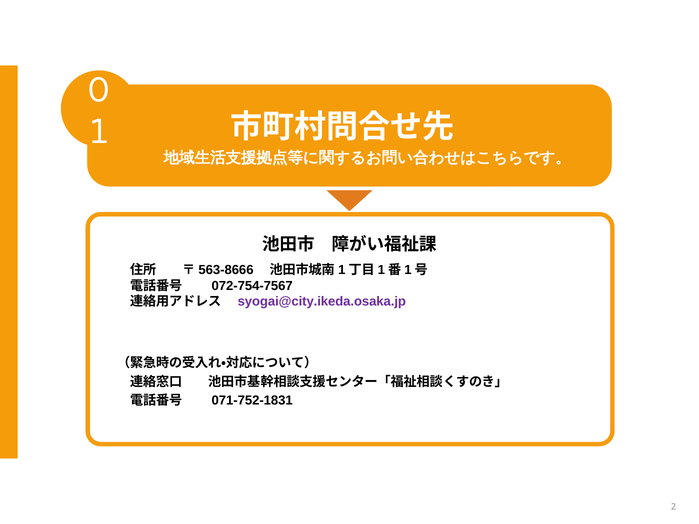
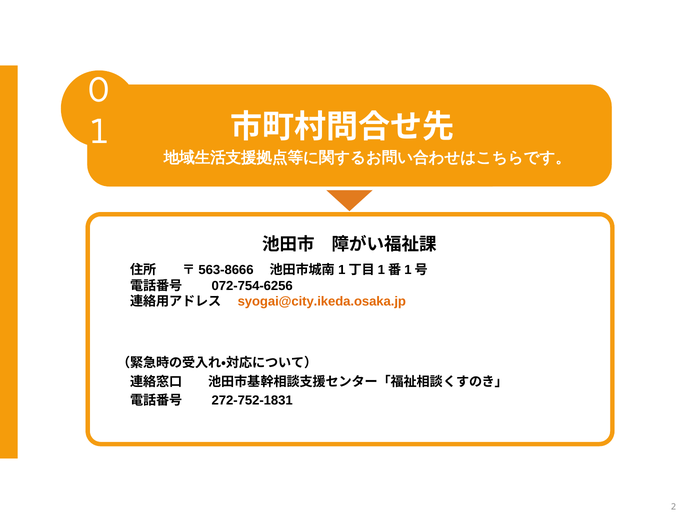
072-754-7567: 072-754-7567 -> 072-754-6256 (252, 286)
syogai@city.ikeda.osaka.jp colour: purple -> orange (322, 302)
071-752-1831: 071-752-1831 -> 272-752-1831 (252, 401)
